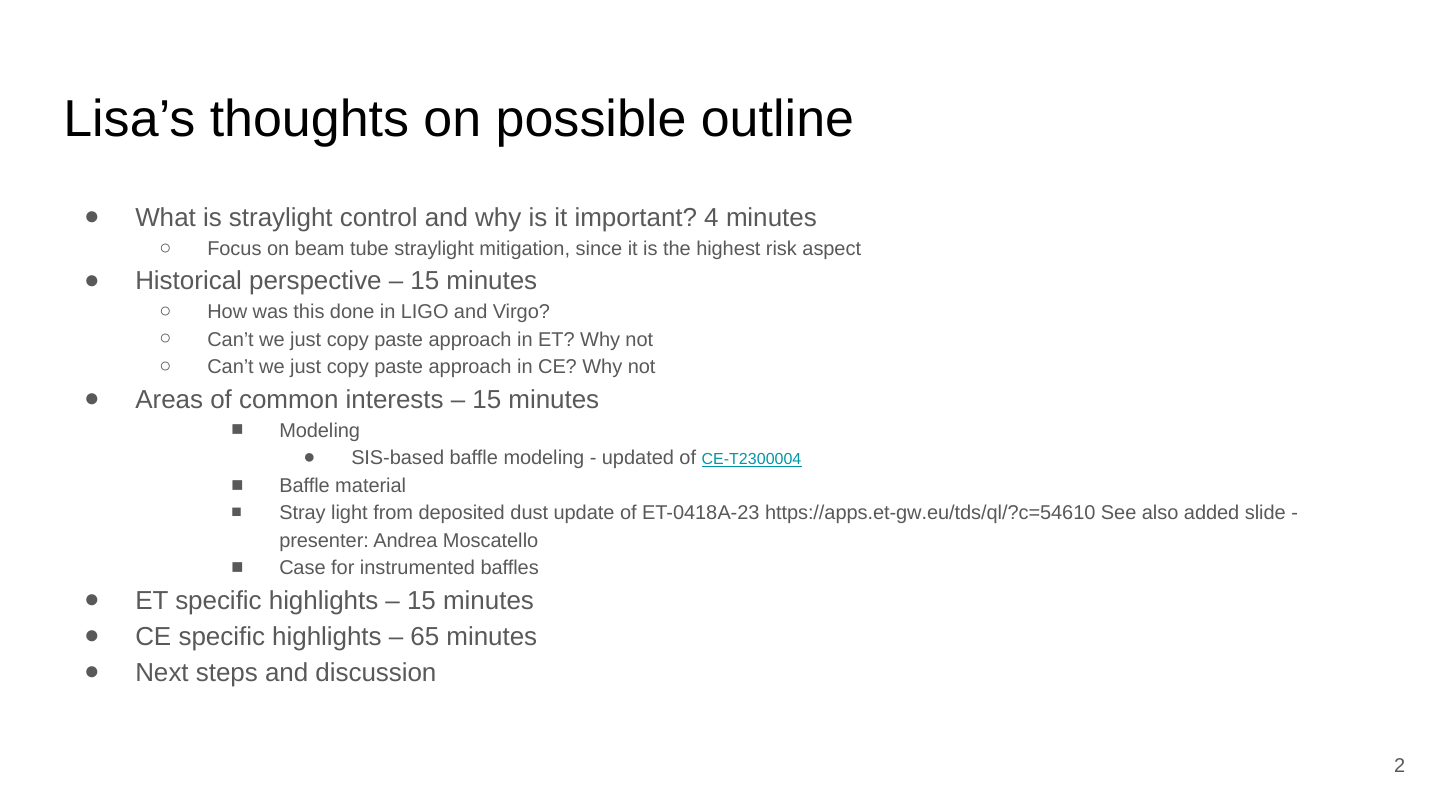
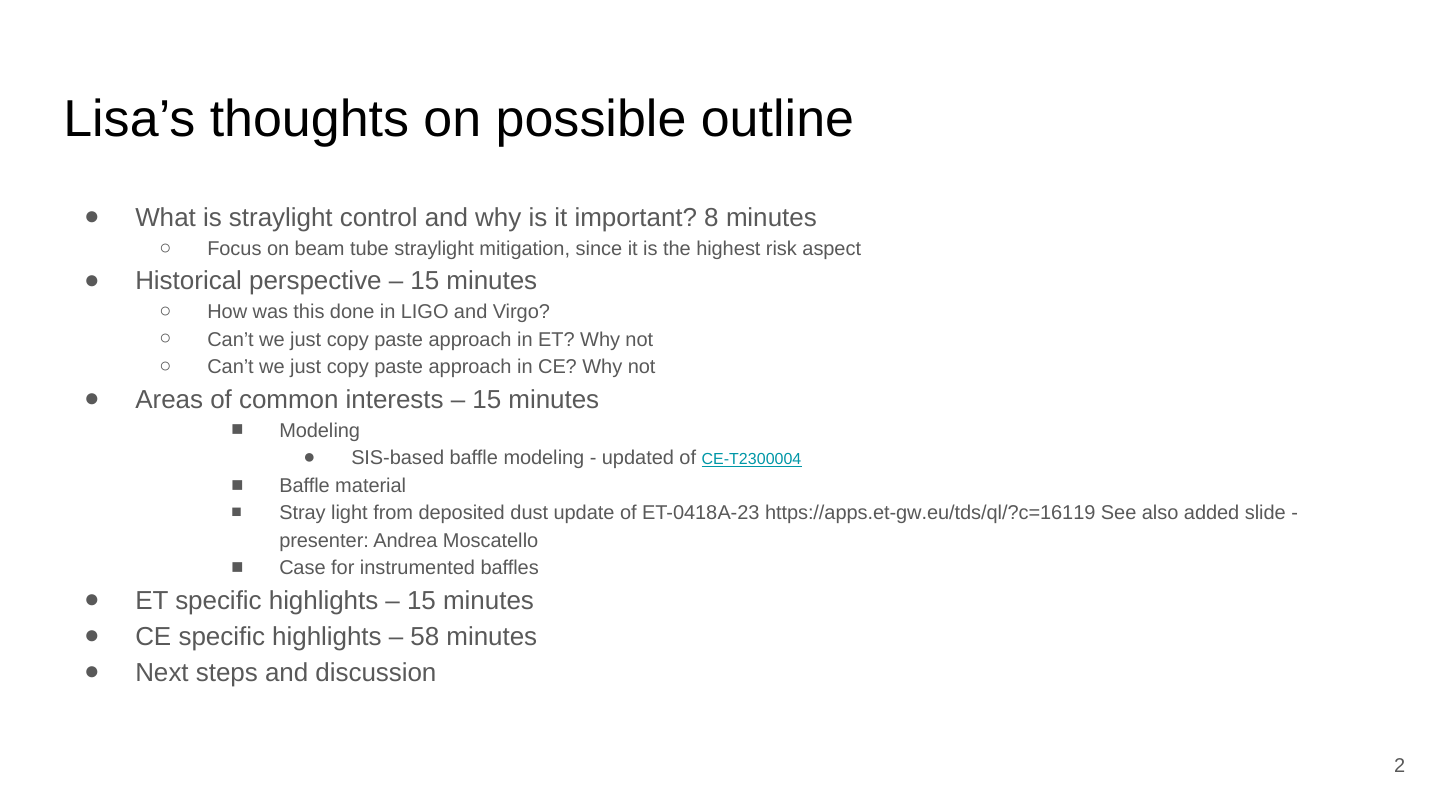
4: 4 -> 8 (711, 218)
https://apps.et-gw.eu/tds/ql/?c=54610: https://apps.et-gw.eu/tds/ql/?c=54610 -> https://apps.et-gw.eu/tds/ql/?c=16119 (930, 513)
65: 65 -> 58 (425, 637)
